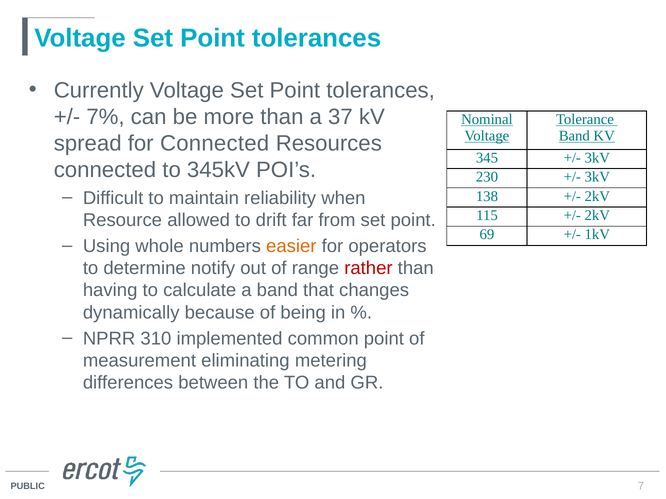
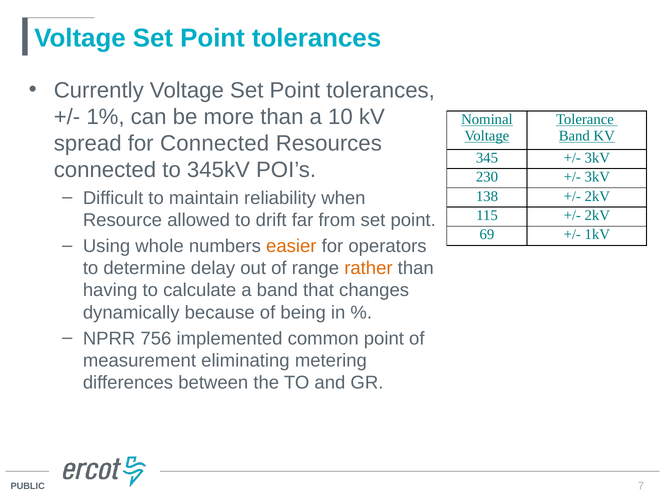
7%: 7% -> 1% (105, 117)
37: 37 -> 10 (340, 117)
notify: notify -> delay (213, 268)
rather colour: red -> orange (368, 268)
310: 310 -> 756 (156, 339)
